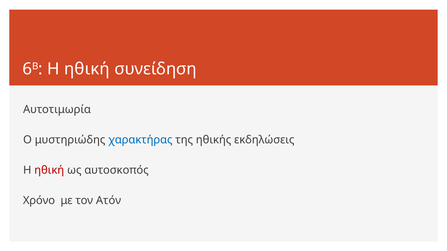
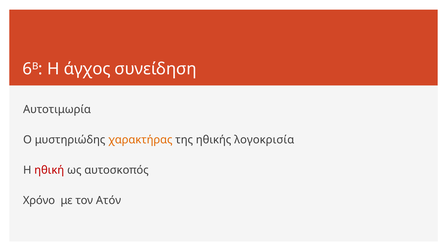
6Β Η ηθική: ηθική -> άγχος (87, 69)
χαρακτήρας colour: blue -> orange (140, 140)
εκδηλώσεις: εκδηλώσεις -> λογοκρισία (264, 140)
